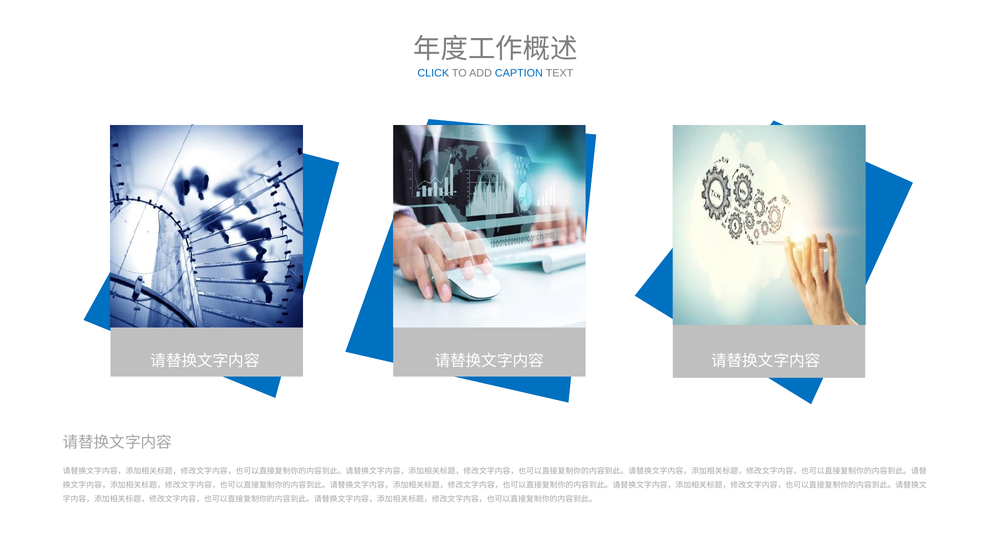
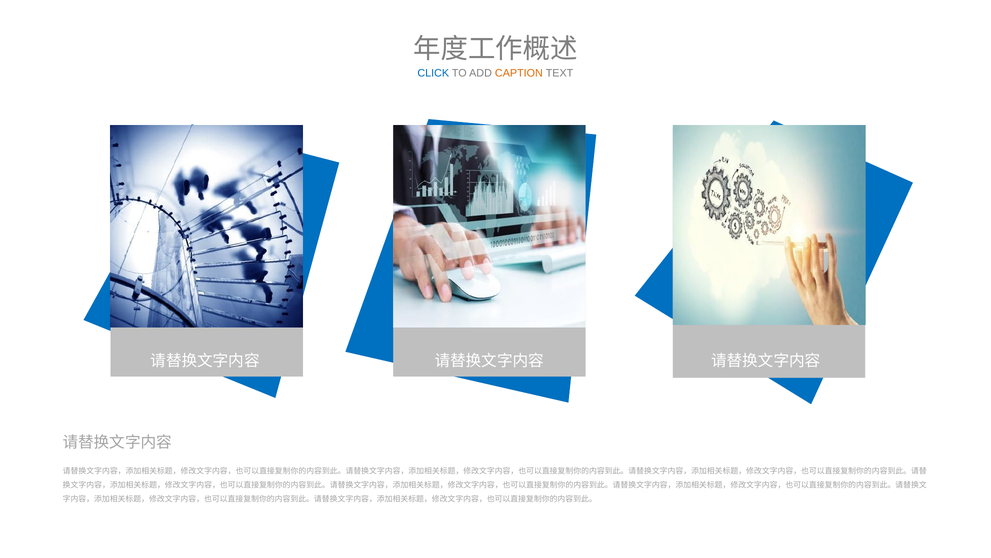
CAPTION colour: blue -> orange (519, 73)
